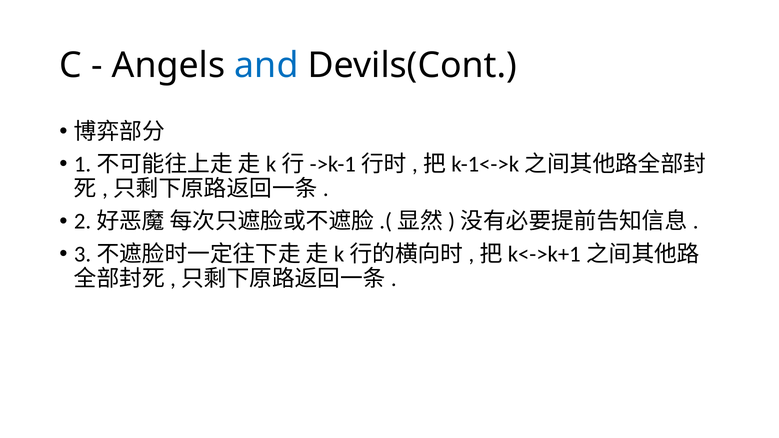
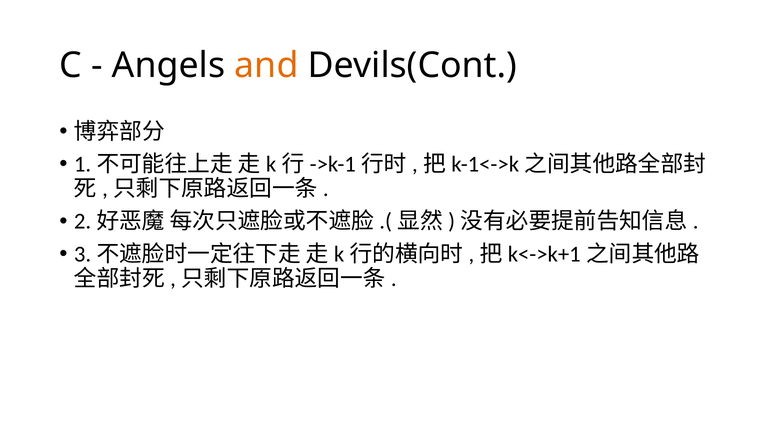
and colour: blue -> orange (266, 65)
